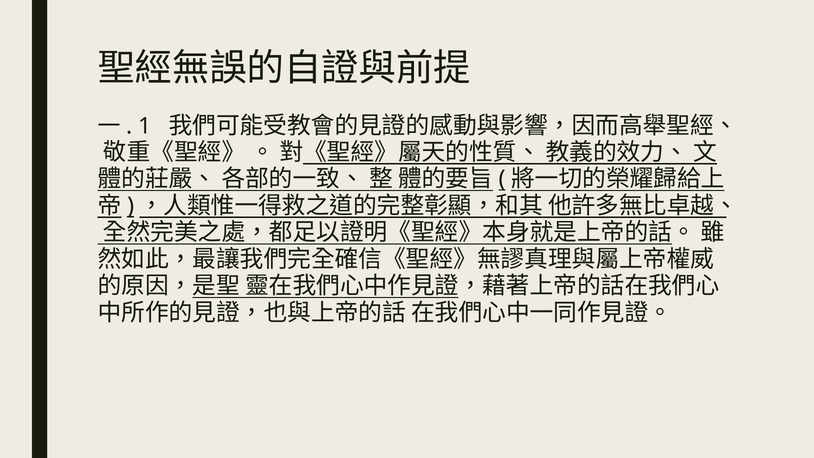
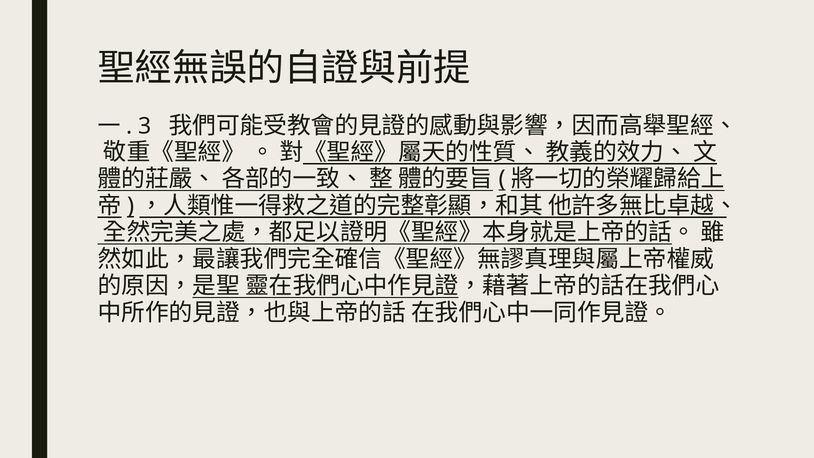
1: 1 -> 3 (145, 126)
